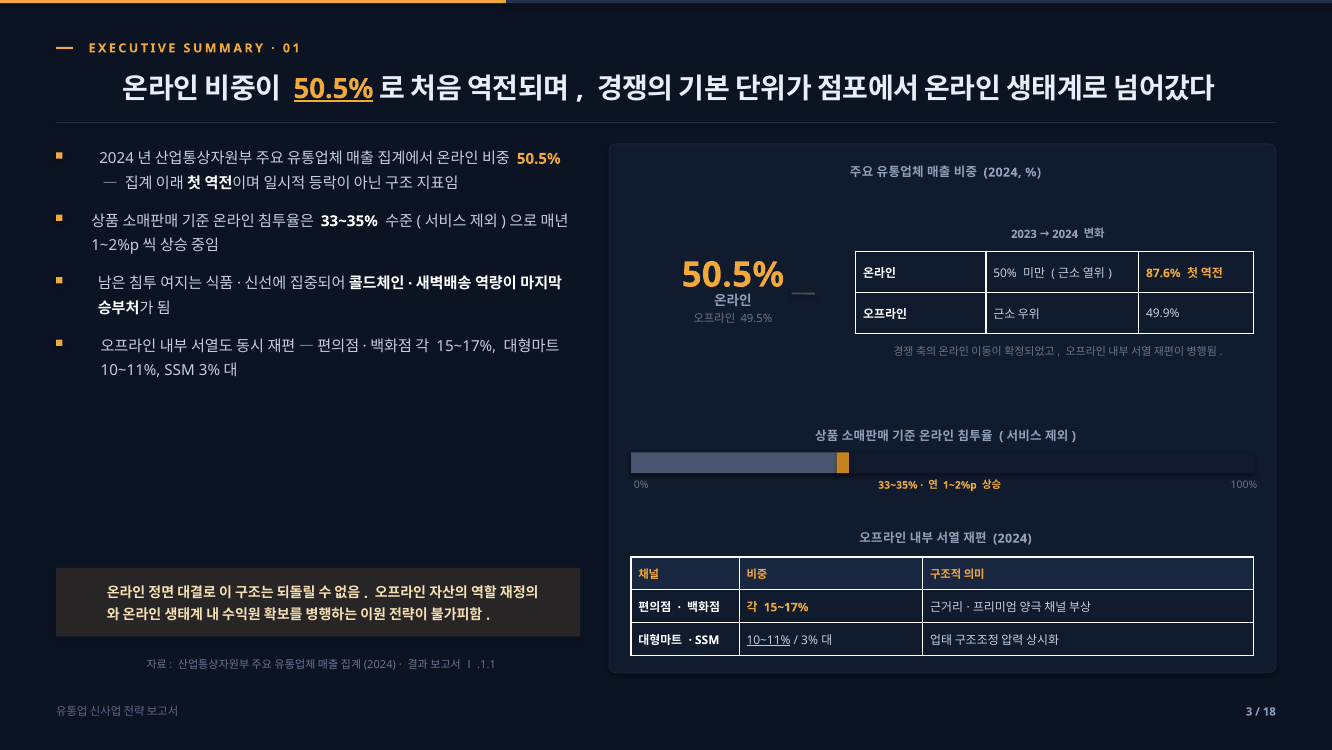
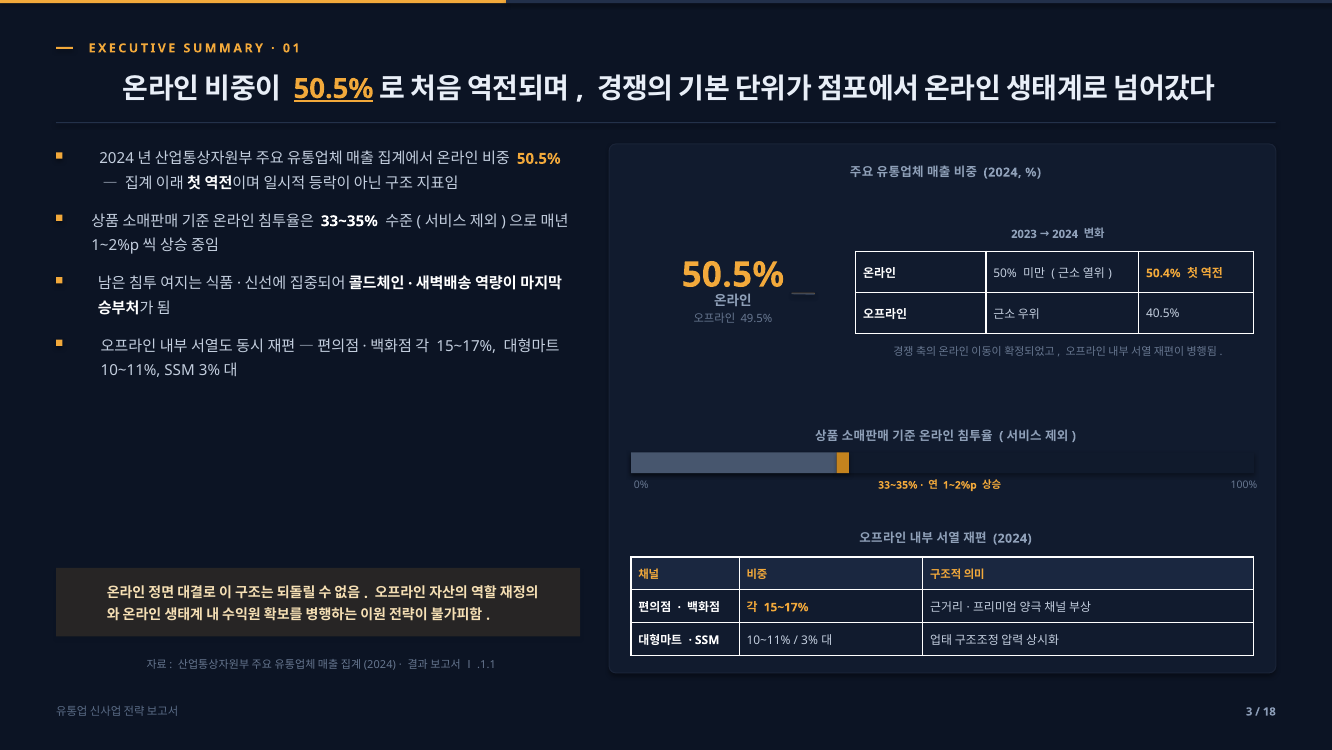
87.6%: 87.6% -> 50.4% (1163, 273)
49.9%: 49.9% -> 40.5% (1163, 313)
10~11% underline: present -> none (769, 639)
